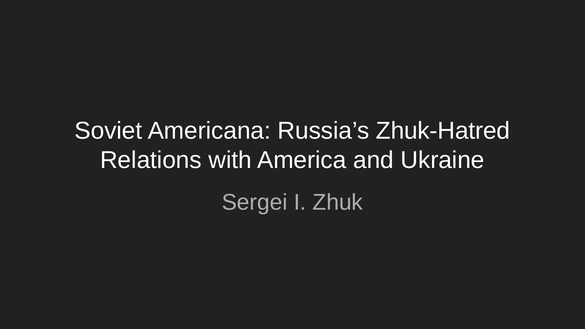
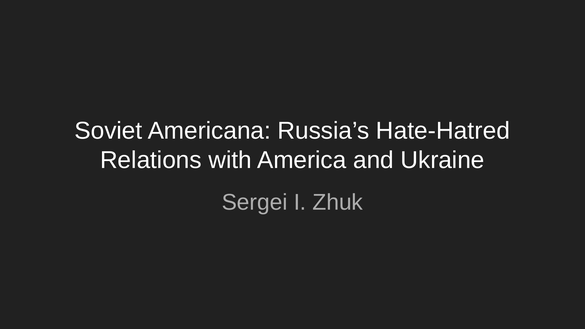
Zhuk-Hatred: Zhuk-Hatred -> Hate-Hatred (443, 131)
